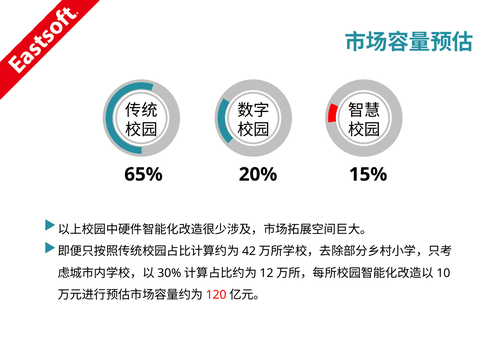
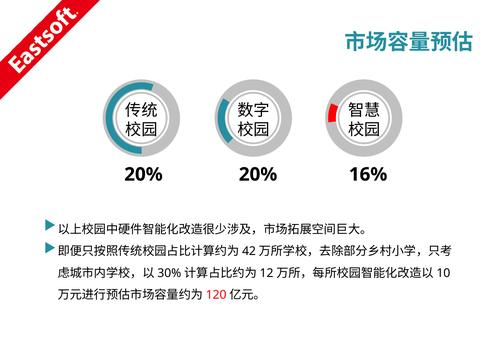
65%: 65% -> 20% (143, 174)
15%: 15% -> 16% (368, 174)
